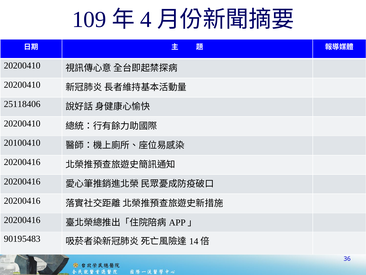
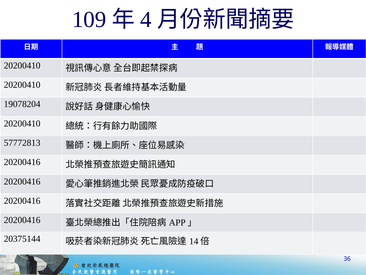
25118406: 25118406 -> 19078204 (22, 104)
20100410: 20100410 -> 57772813 (22, 143)
90195483: 90195483 -> 20375144 (22, 238)
